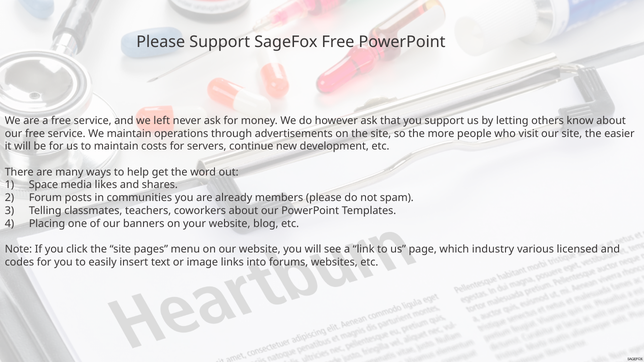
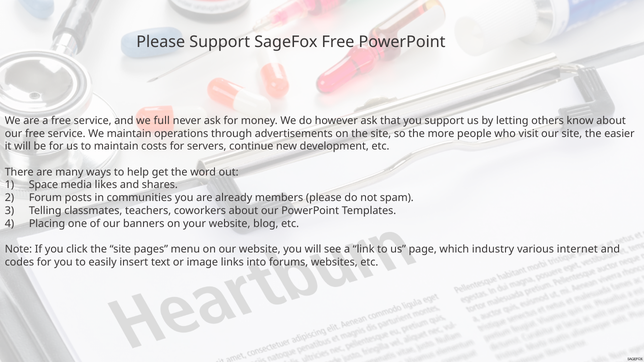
left: left -> full (162, 121)
licensed: licensed -> internet (577, 249)
